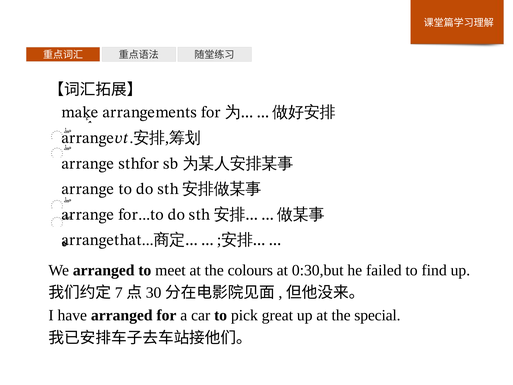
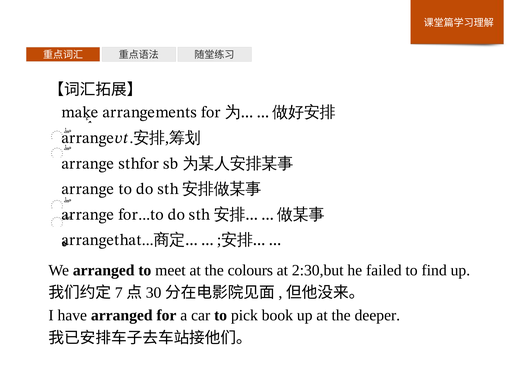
0:30,but: 0:30,but -> 2:30,but (318, 270)
great: great -> book (277, 315)
special: special -> deeper (377, 315)
